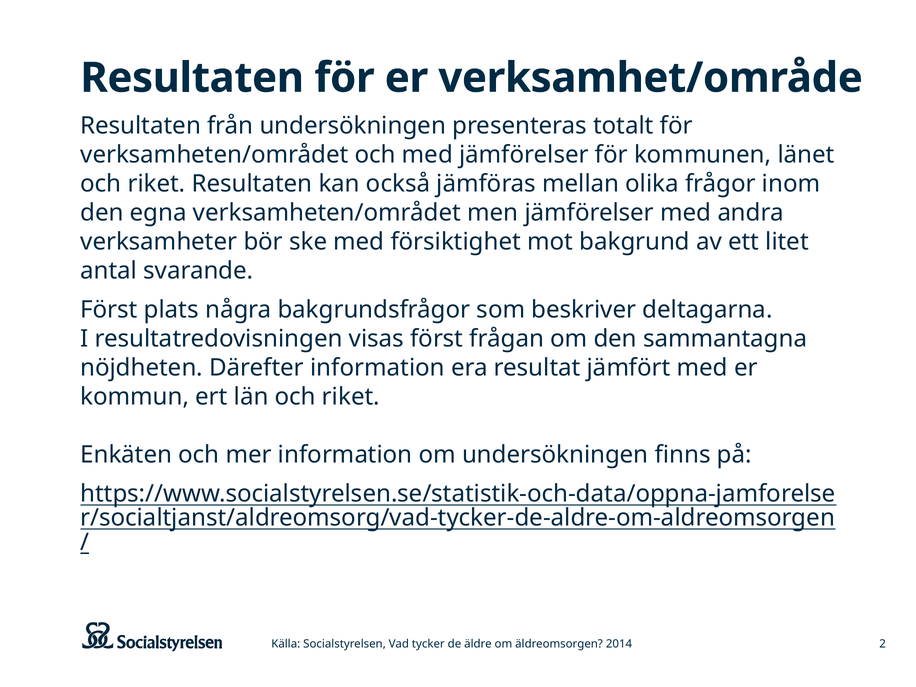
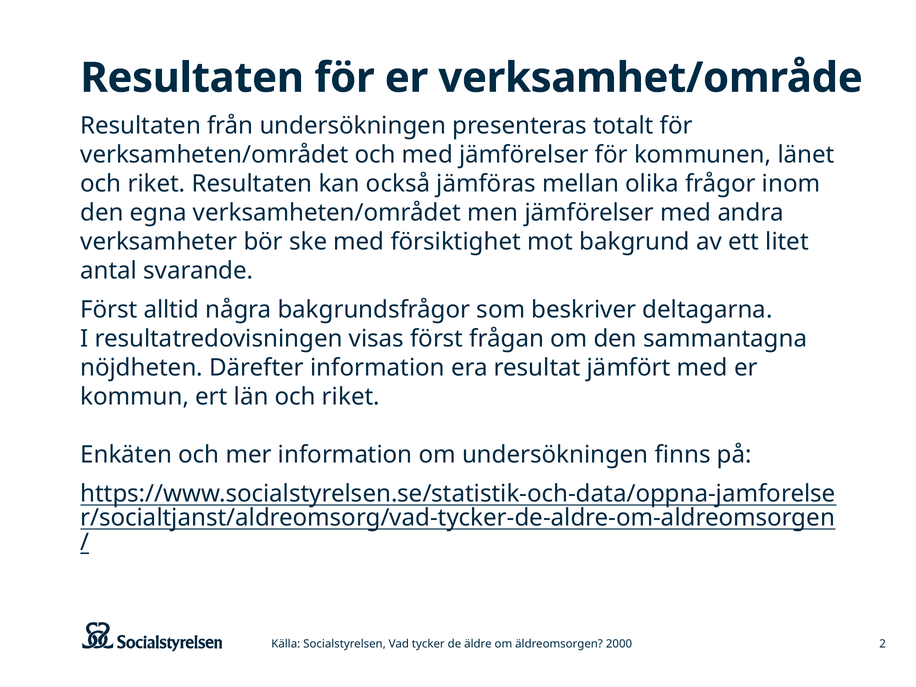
plats: plats -> alltid (171, 310)
2014: 2014 -> 2000 (619, 644)
